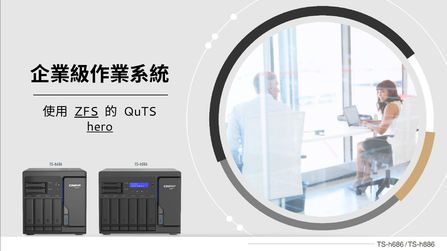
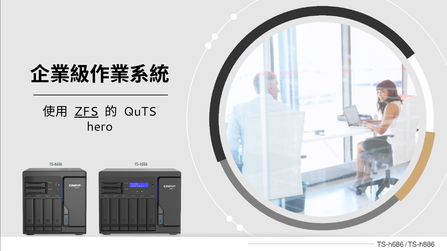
hero underline: present -> none (100, 127)
